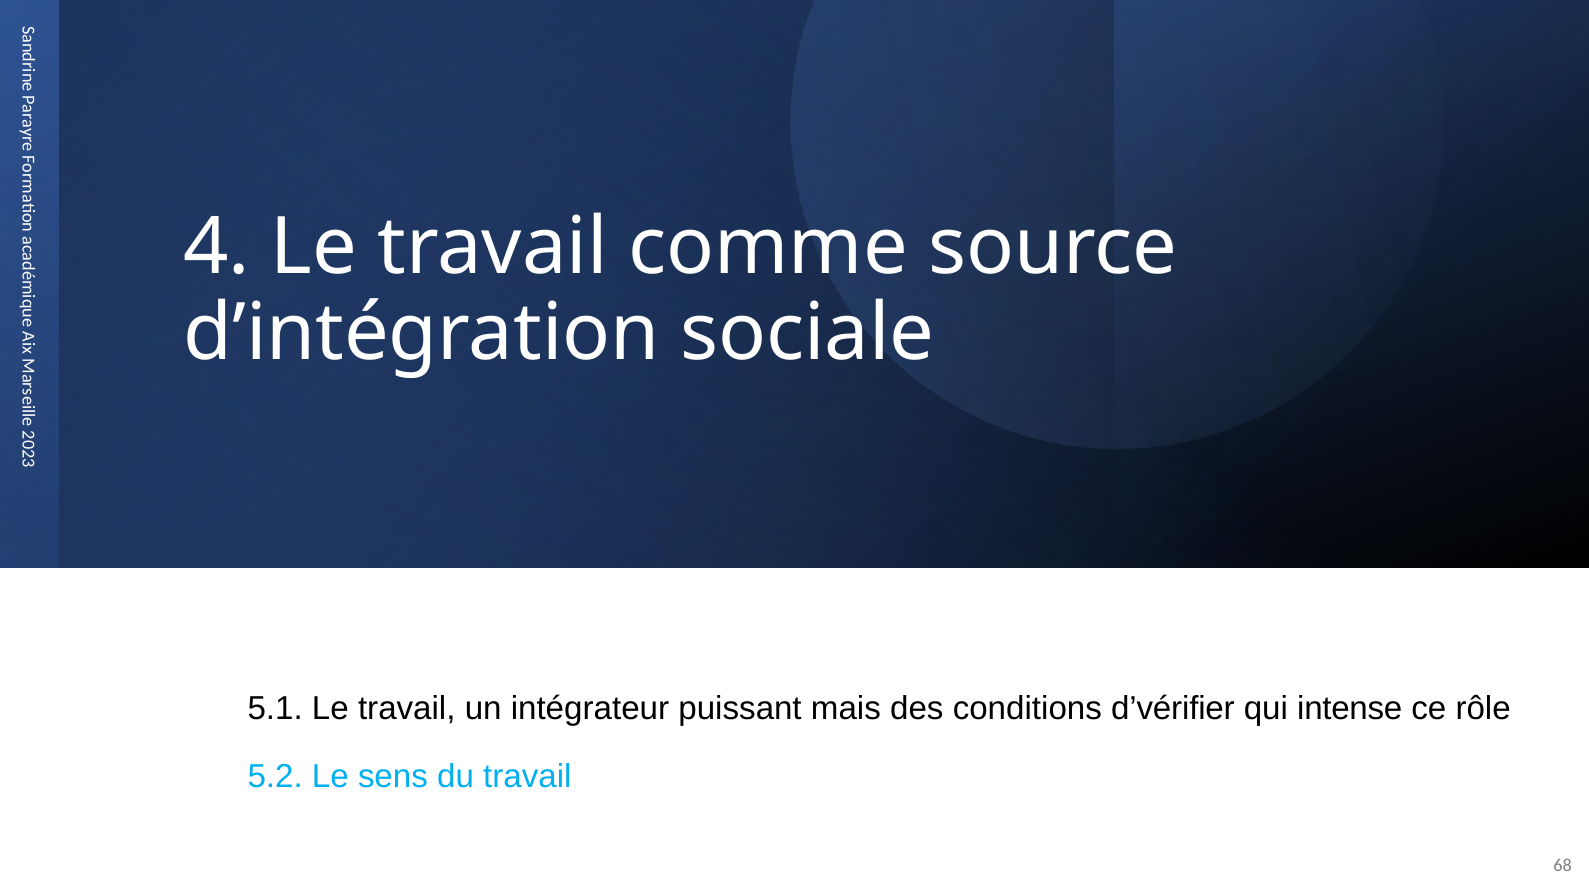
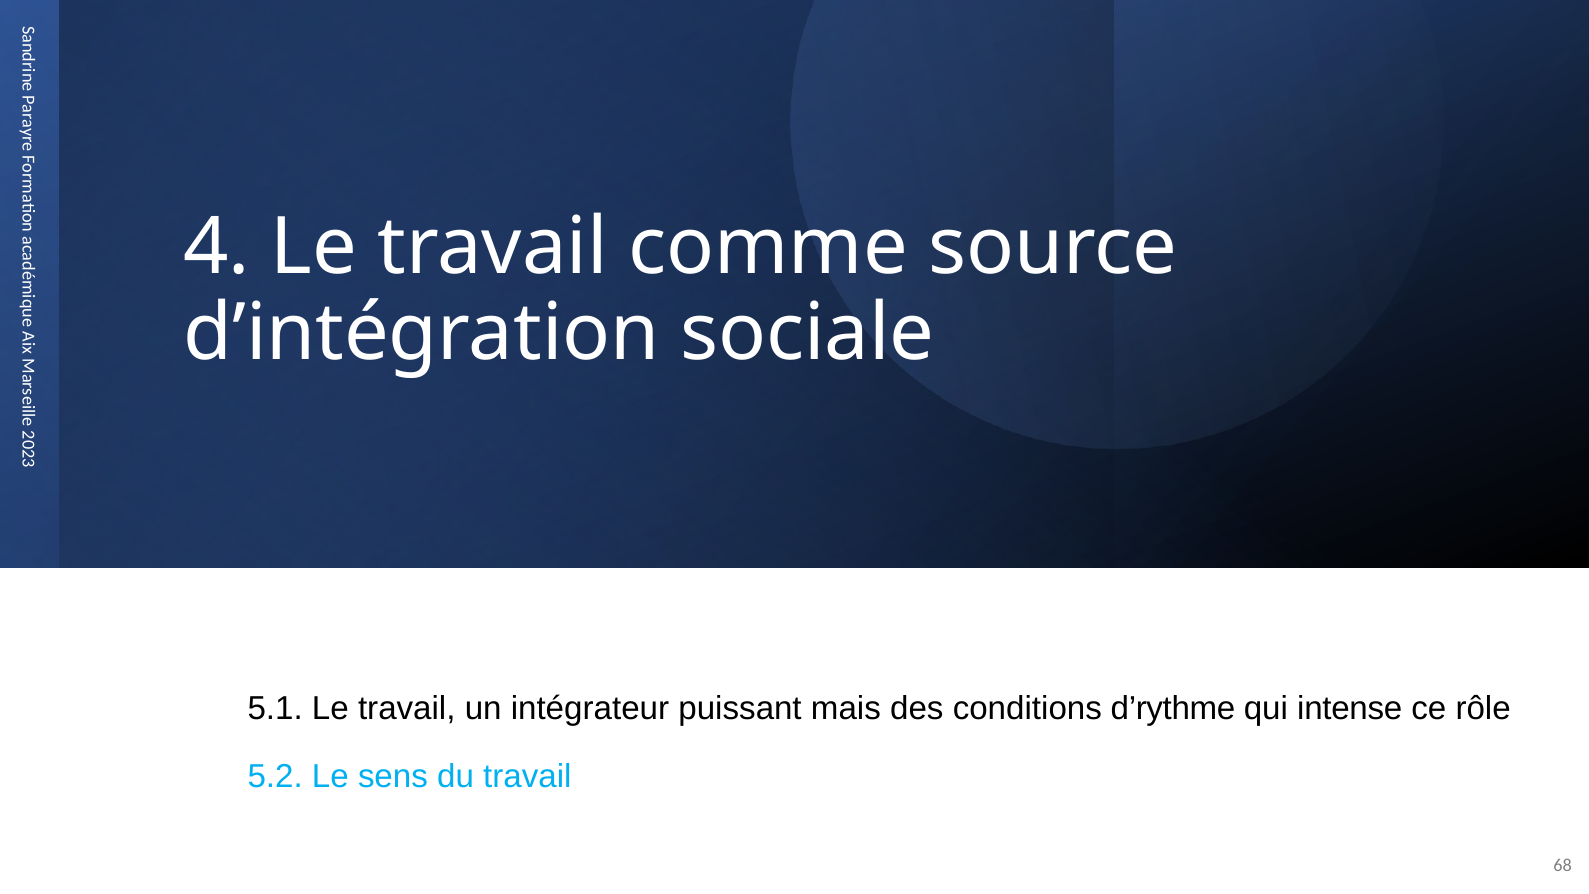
d’vérifier: d’vérifier -> d’rythme (1173, 708)
